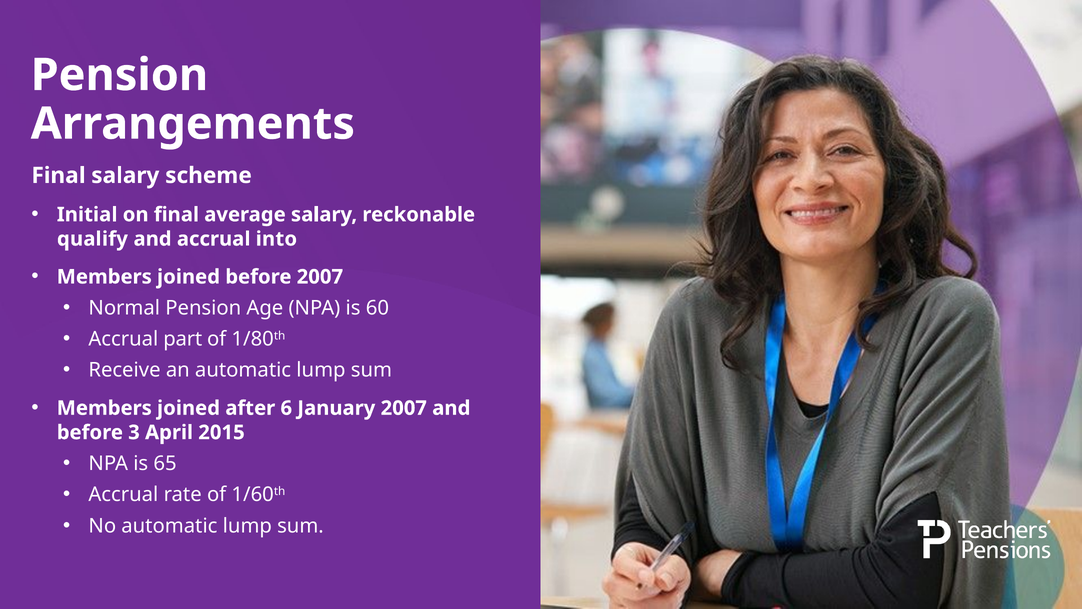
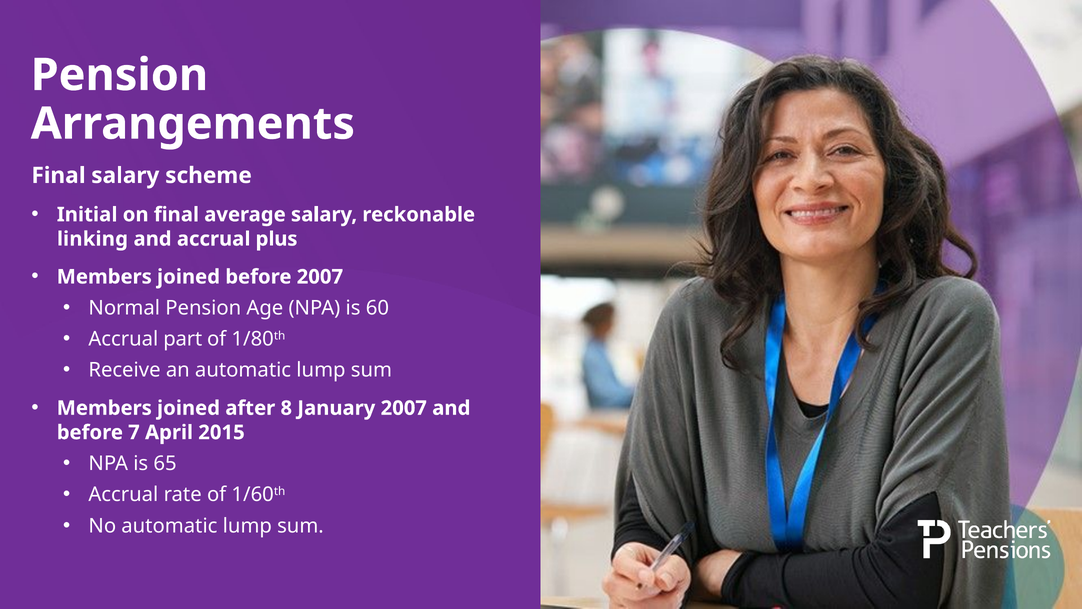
qualify: qualify -> linking (92, 239)
into: into -> plus (277, 239)
6: 6 -> 8 (286, 408)
3: 3 -> 7 (134, 432)
